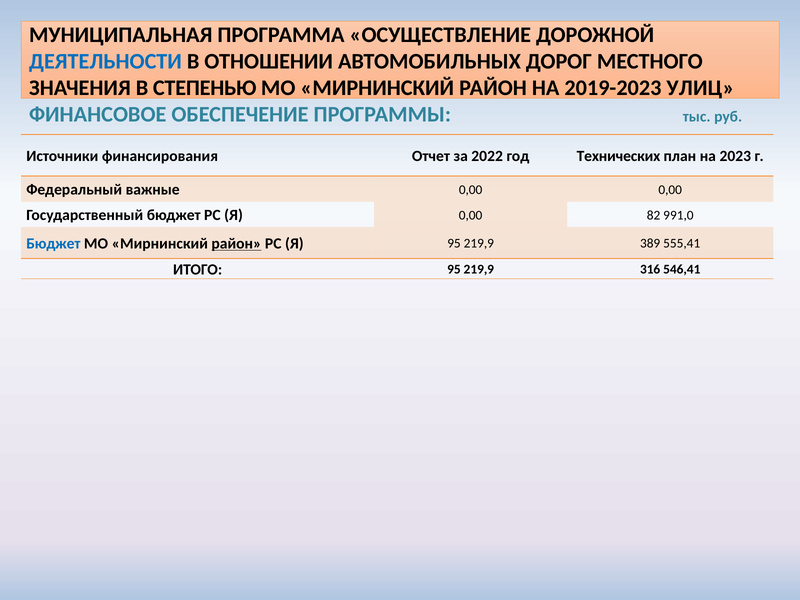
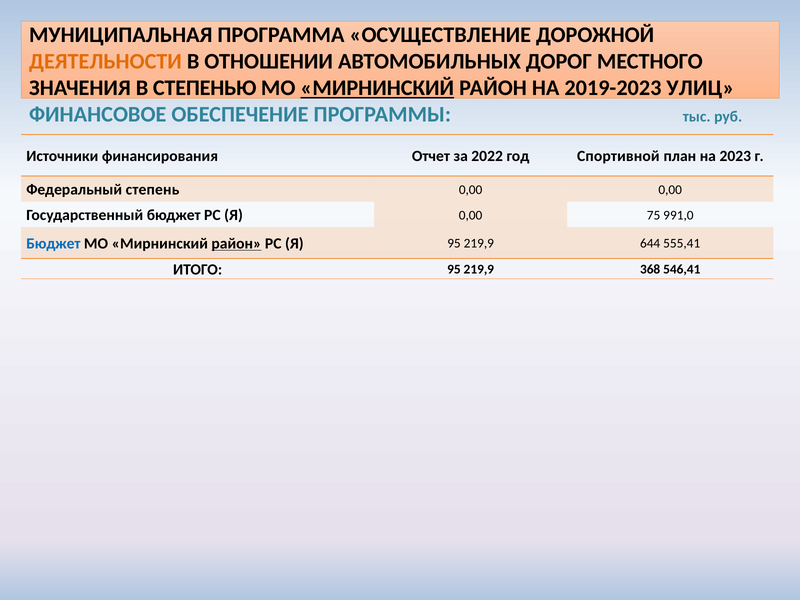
ДЕЯТЕЛЬНОСТИ colour: blue -> orange (105, 61)
МИРНИНСКИЙ underline: none -> present (377, 88)
Технических: Технических -> Спортивной (618, 156)
важные: важные -> степень (153, 190)
82: 82 -> 75 (654, 215)
389: 389 -> 644 (650, 243)
316: 316 -> 368 (650, 269)
